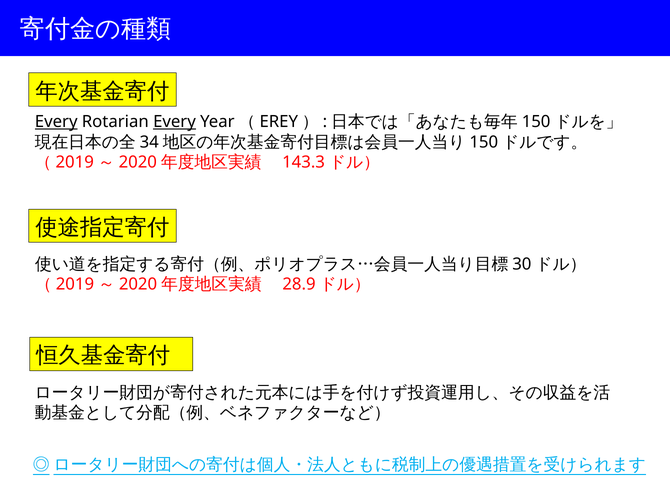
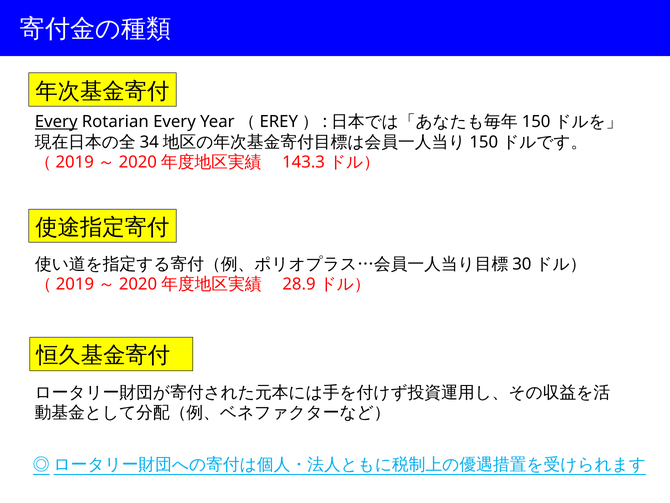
Every underline: present -> none (174, 122)
